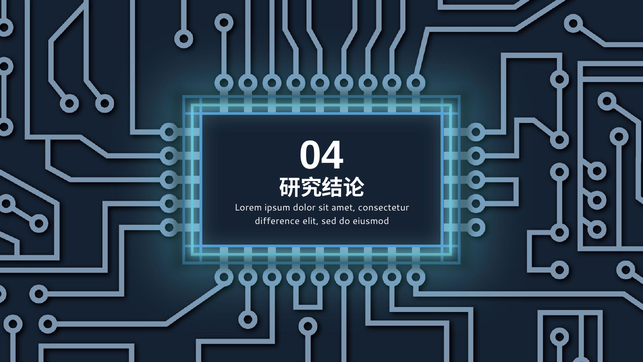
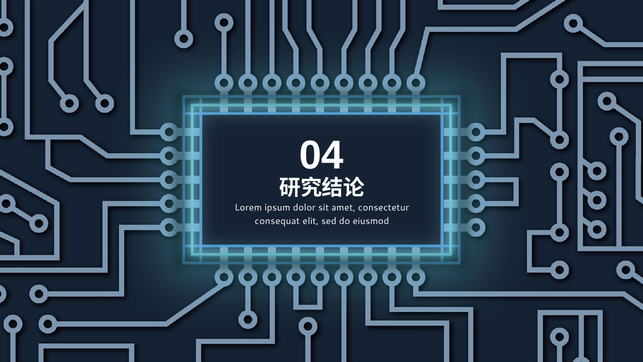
difference: difference -> consequat (277, 221)
